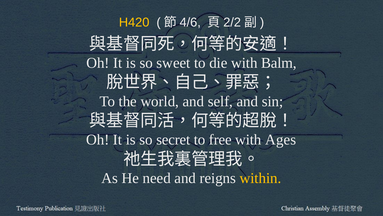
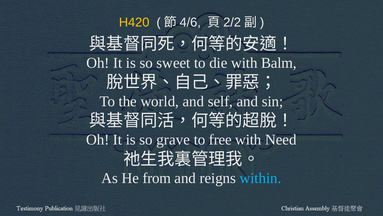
secret: secret -> grave (173, 139)
Ages: Ages -> Need (281, 139)
need: need -> from (157, 178)
within colour: yellow -> light blue (260, 178)
